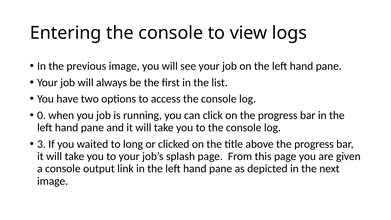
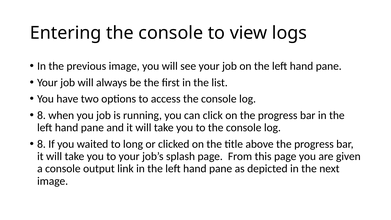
0: 0 -> 8 (41, 115)
3: 3 -> 8 (41, 144)
